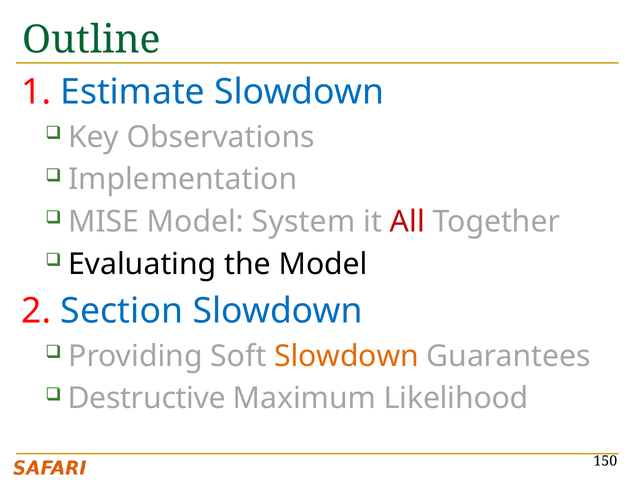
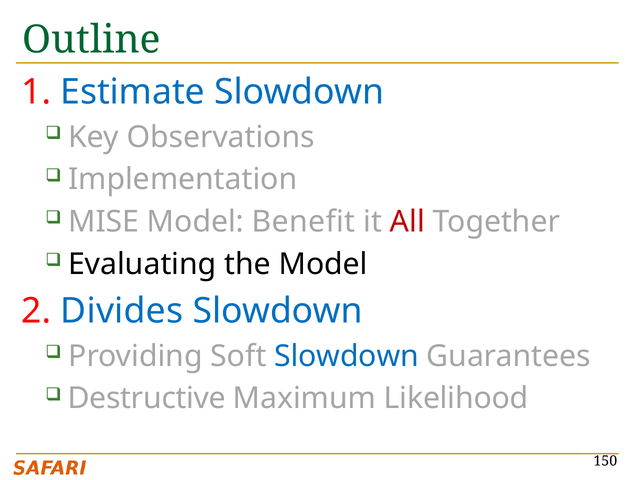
System: System -> Benefit (304, 222)
Section: Section -> Divides (122, 311)
Slowdown colour: orange -> blue (347, 356)
